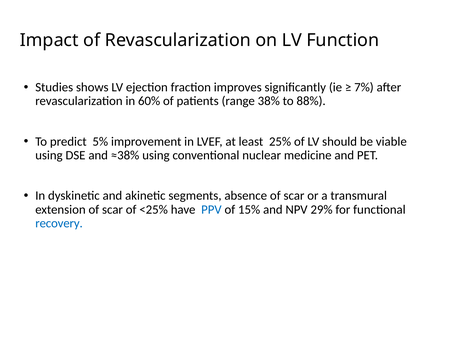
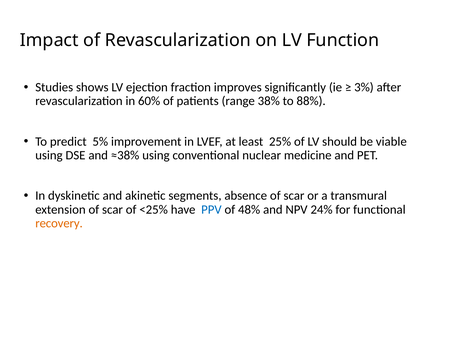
7%: 7% -> 3% (364, 87)
15%: 15% -> 48% (249, 209)
29%: 29% -> 24% (322, 209)
recovery colour: blue -> orange (59, 223)
